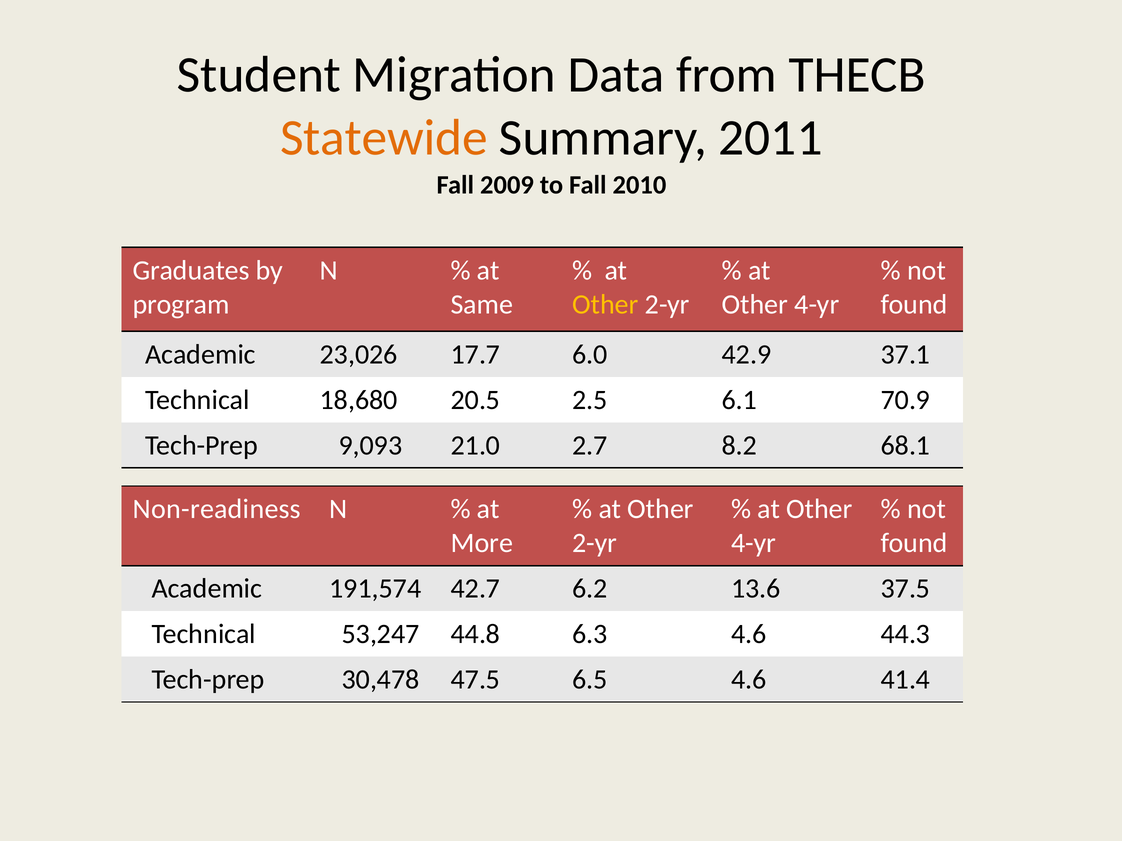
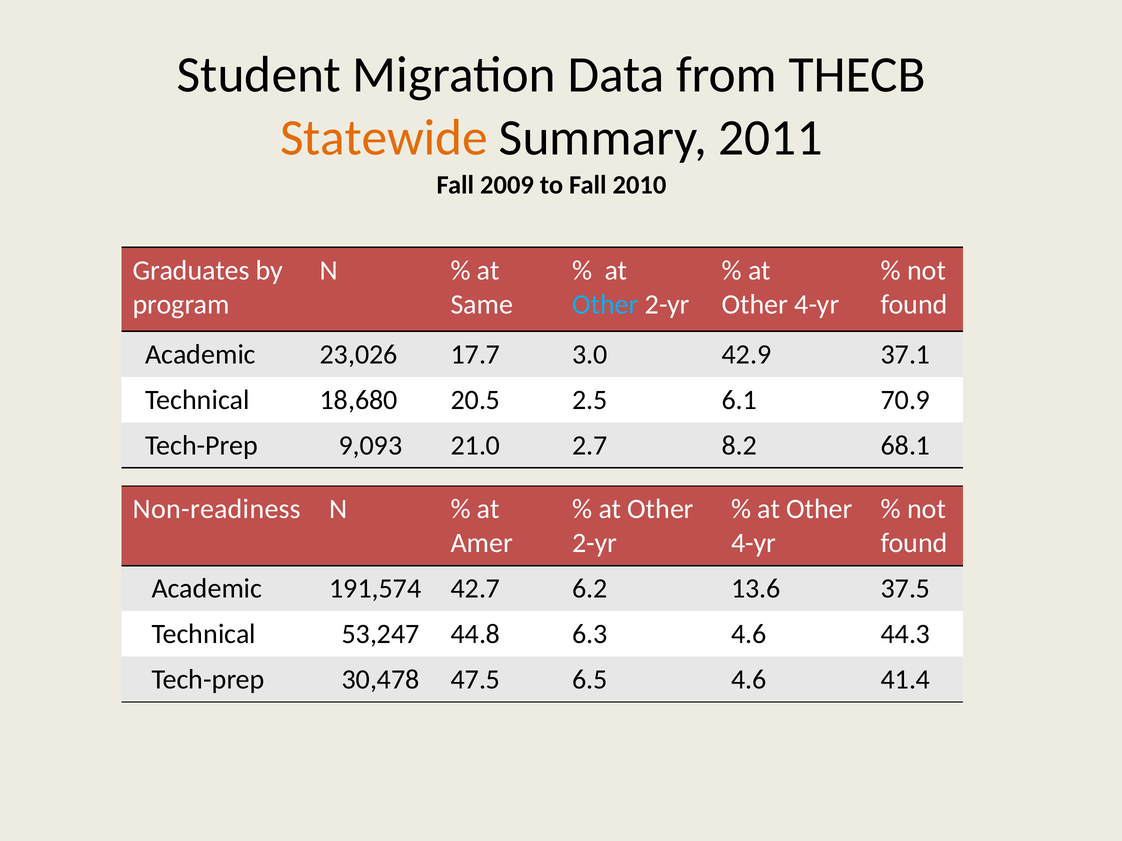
Other colour: yellow -> light blue (605, 305)
6.0: 6.0 -> 3.0 (590, 355)
More: More -> Amer (482, 544)
